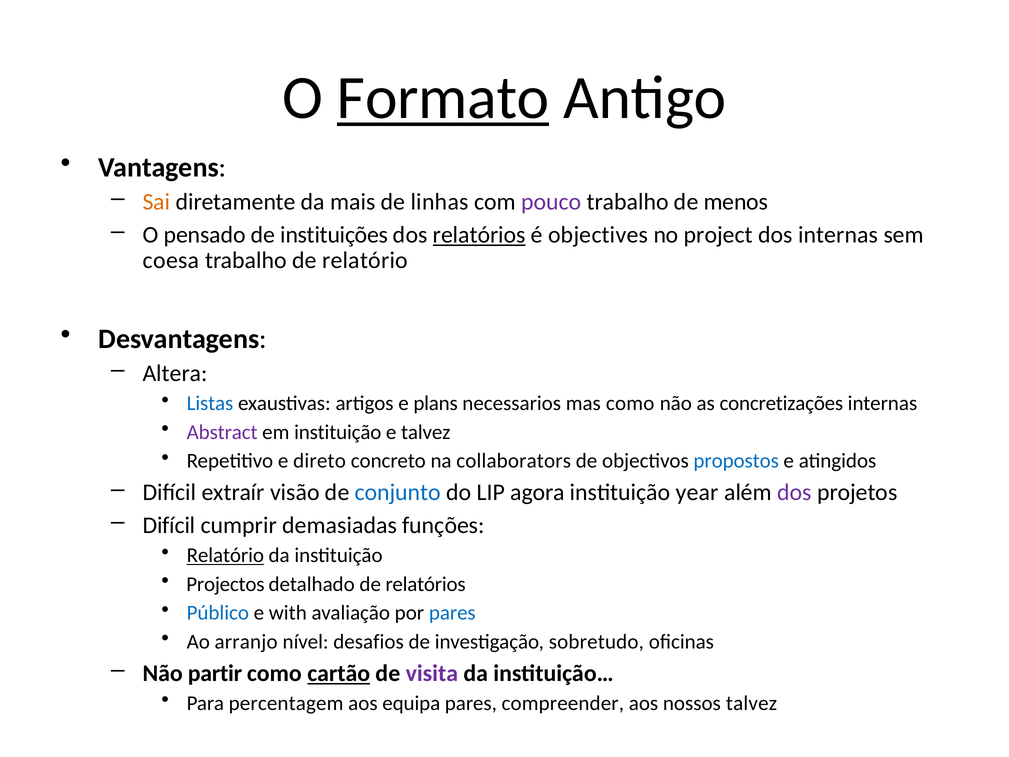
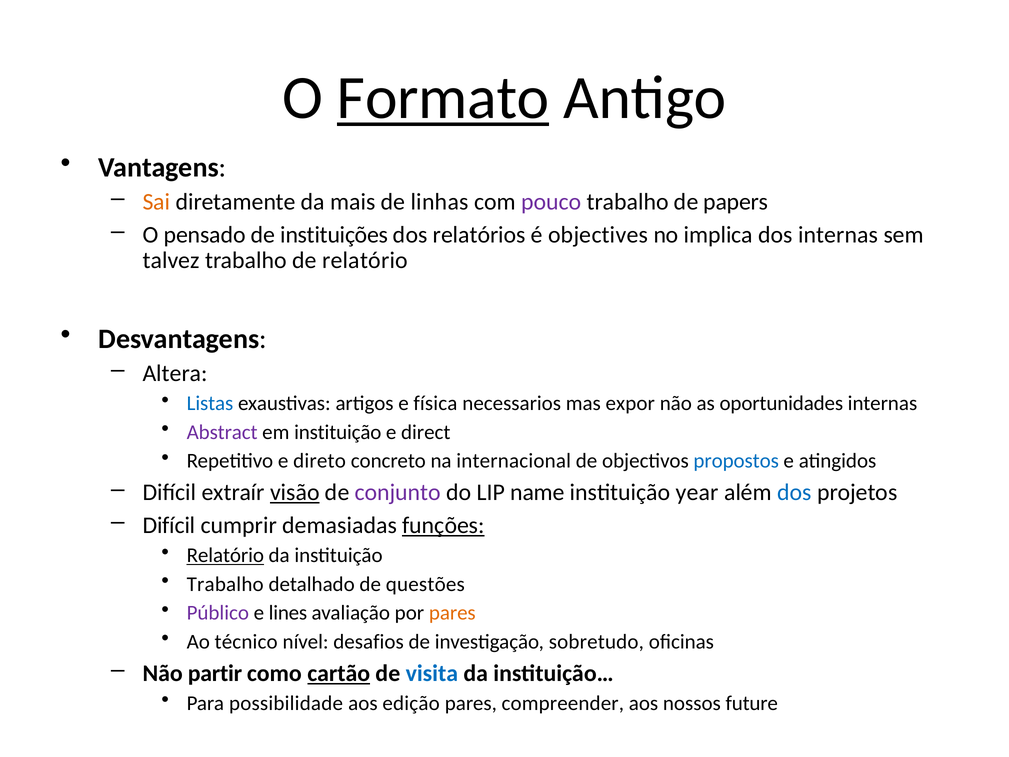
menos: menos -> papers (736, 202)
relatórios underline: present -> none (479, 235)
project: project -> implica (718, 235)
coesa: coesa -> talvez (171, 261)
plans: plans -> física (435, 403)
mas como: como -> expor (630, 403)
concretizações: concretizações -> oportunidades (781, 403)
e talvez: talvez -> direct (426, 432)
collaborators: collaborators -> internacional (514, 461)
visão underline: none -> present (295, 492)
conjunto colour: blue -> purple (398, 492)
agora: agora -> name (537, 492)
dos colour: purple -> blue (795, 492)
funções underline: none -> present (443, 525)
Projectos: Projectos -> Trabalho (225, 584)
de relatórios: relatórios -> questões (425, 584)
Público colour: blue -> purple (218, 613)
with: with -> lines (288, 613)
pares colour: blue -> orange (452, 613)
arranjo: arranjo -> técnico (246, 641)
visita colour: purple -> blue (432, 673)
percentagem: percentagem -> possibilidade (286, 703)
equipa: equipa -> edição (411, 703)
nossos talvez: talvez -> future (752, 703)
